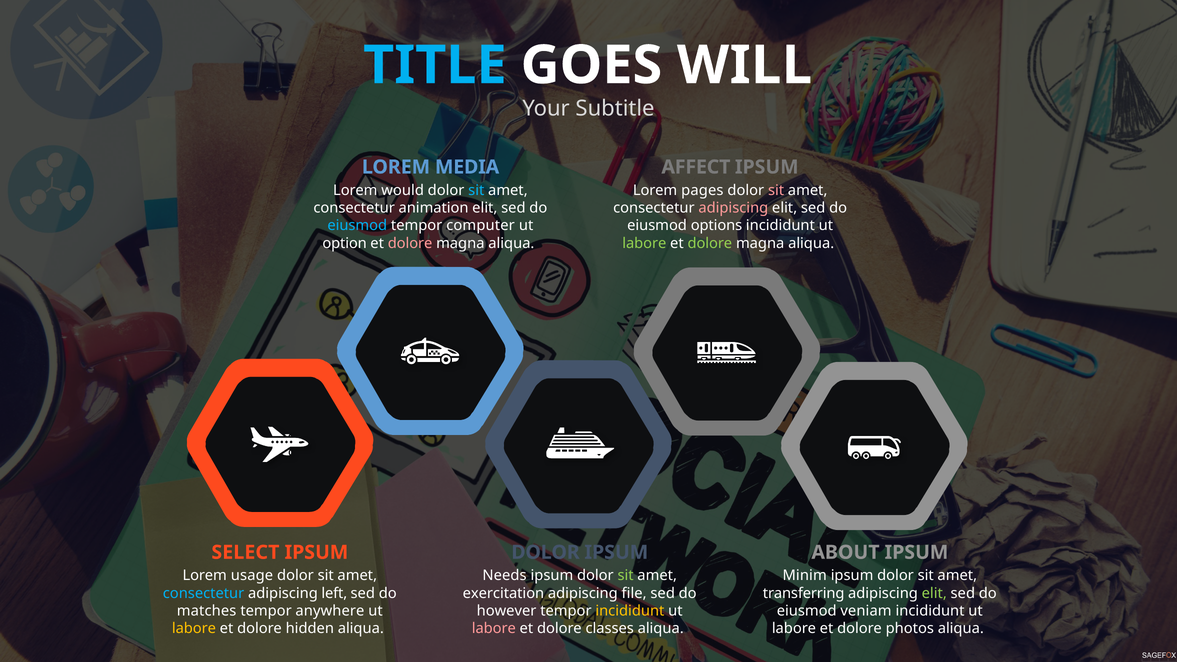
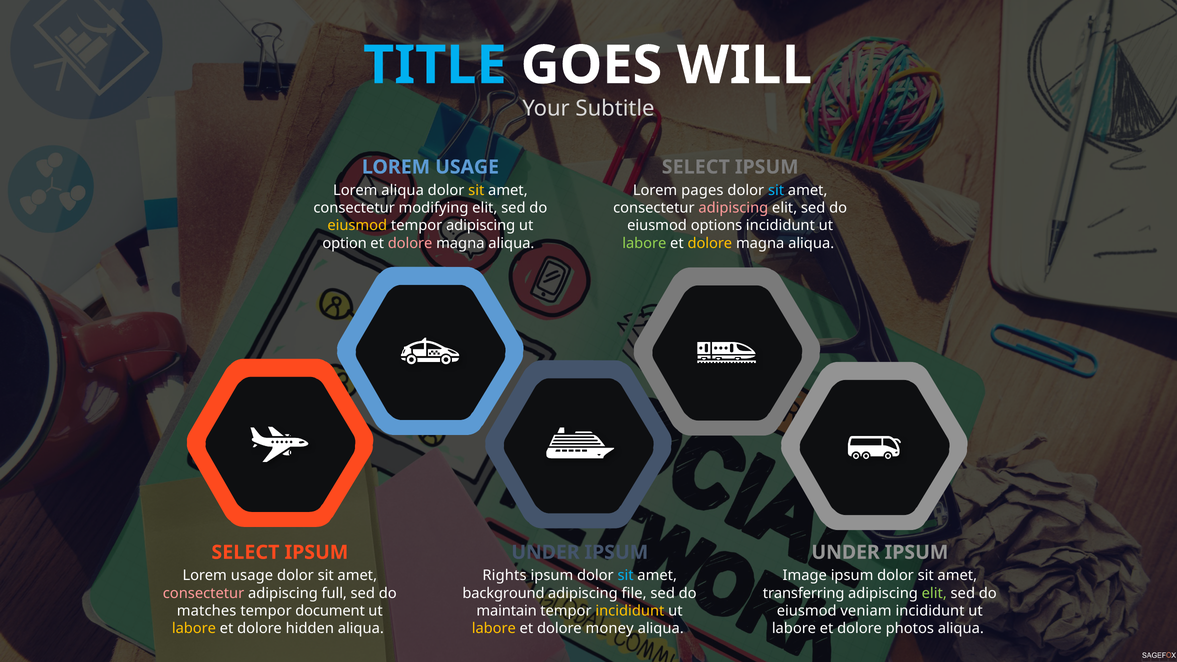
MEDIA: MEDIA -> USAGE (467, 167)
AFFECT: AFFECT -> SELECT (696, 167)
Lorem would: would -> aliqua (403, 190)
sit colour: light blue -> yellow (476, 190)
sit colour: pink -> light blue (776, 190)
animation: animation -> modifying (434, 208)
eiusmod colour: light blue -> yellow (357, 226)
tempor computer: computer -> adipiscing (481, 226)
dolore colour: light green -> yellow (710, 243)
DOLOR: DOLOR -> UNDER (545, 552)
ABOUT: ABOUT -> UNDER (846, 552)
Needs: Needs -> Rights (505, 576)
sit colour: light green -> light blue (626, 576)
Minim: Minim -> Image (805, 576)
consectetur colour: light blue -> pink (204, 593)
left: left -> full (334, 593)
exercitation: exercitation -> background (504, 593)
anywhere: anywhere -> document (330, 611)
however: however -> maintain (507, 611)
labore colour: pink -> yellow (494, 629)
classes: classes -> money (610, 629)
